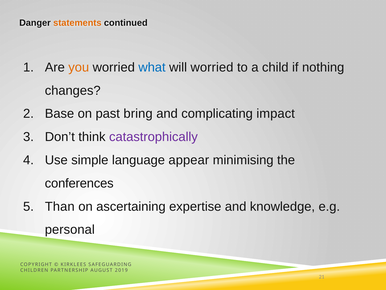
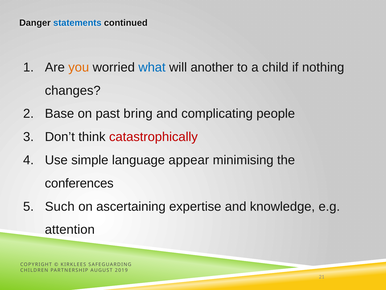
statements colour: orange -> blue (77, 23)
will worried: worried -> another (212, 67)
impact: impact -> people (276, 114)
catastrophically colour: purple -> red (153, 137)
Than: Than -> Such (60, 206)
personal: personal -> attention (70, 229)
